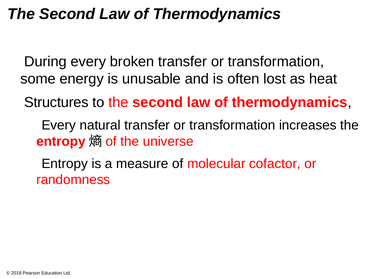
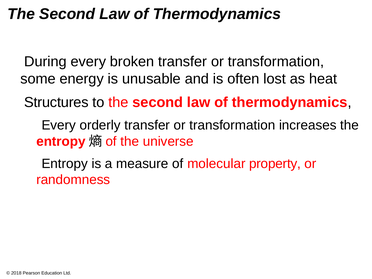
natural: natural -> orderly (100, 125)
cofactor: cofactor -> property (275, 164)
